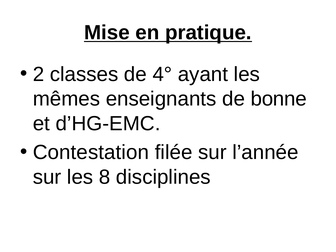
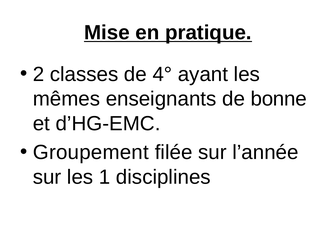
Contestation: Contestation -> Groupement (91, 152)
8: 8 -> 1 (105, 177)
